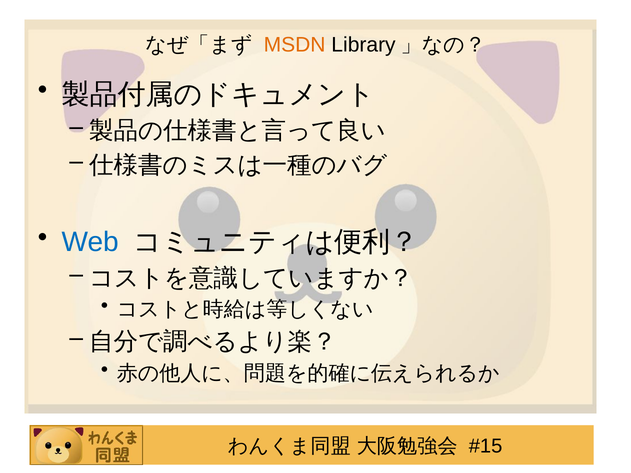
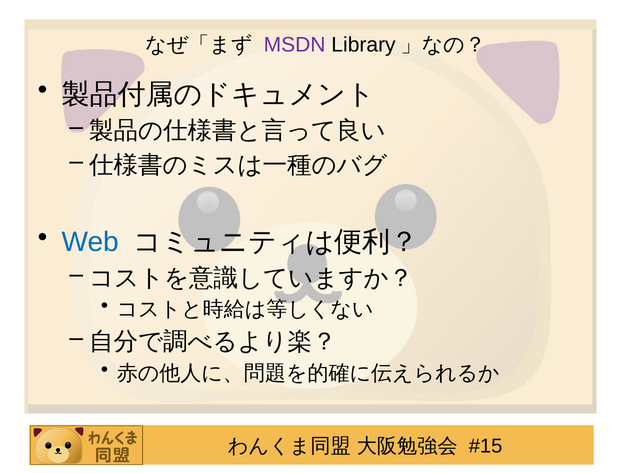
MSDN colour: orange -> purple (295, 45)
